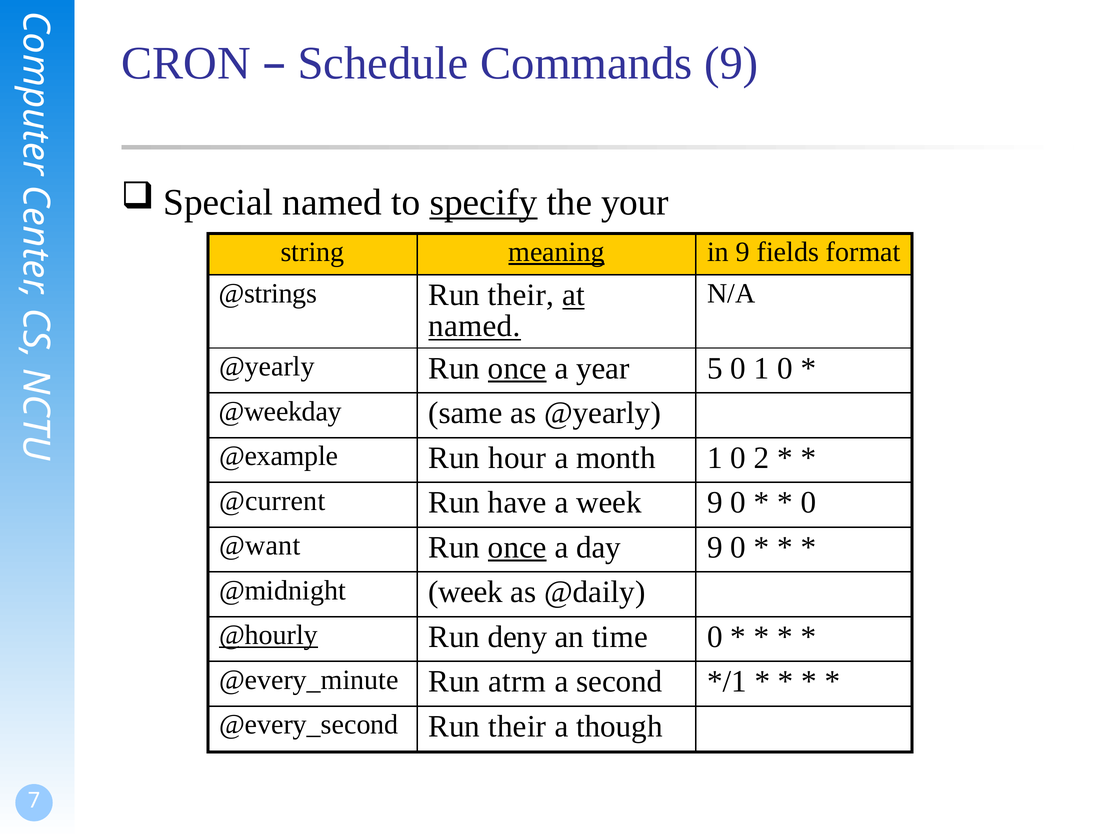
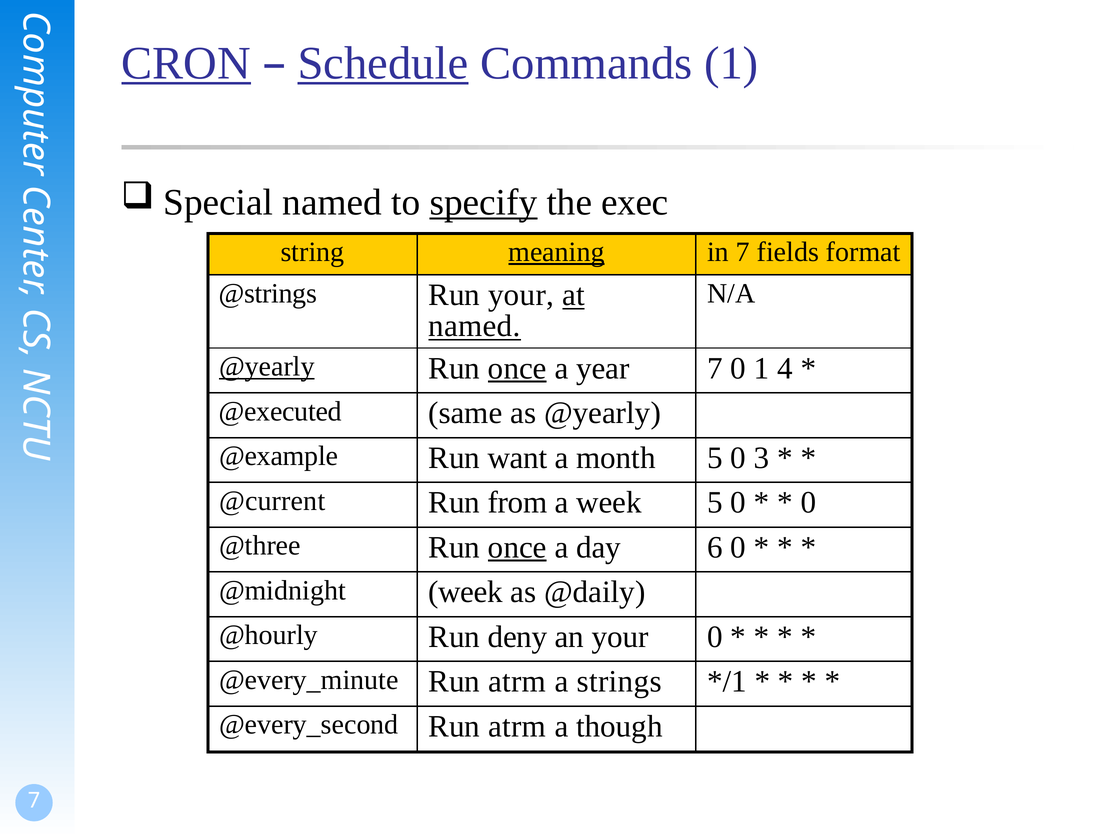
CRON underline: none -> present (186, 63)
Schedule underline: none -> present (383, 63)
Commands 9: 9 -> 1 (731, 63)
your: your -> exec (635, 202)
in 9: 9 -> 7 (743, 252)
their: their -> your (521, 295)
@yearly underline: none -> present (267, 367)
year 5: 5 -> 7 (715, 368)
0 1 0: 0 -> 4 (785, 368)
@weekday: @weekday -> @executed (280, 411)
hour: hour -> want (518, 458)
month 1: 1 -> 5 (715, 458)
2: 2 -> 3 (761, 458)
have: have -> from (518, 503)
week 9: 9 -> 5 (715, 503)
@want: @want -> @three (260, 546)
day 9: 9 -> 6 (715, 547)
@hourly underline: present -> none (268, 635)
an time: time -> your (620, 637)
second: second -> strings (619, 682)
their: their -> atrm (517, 726)
